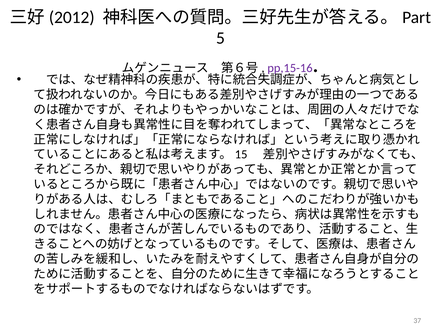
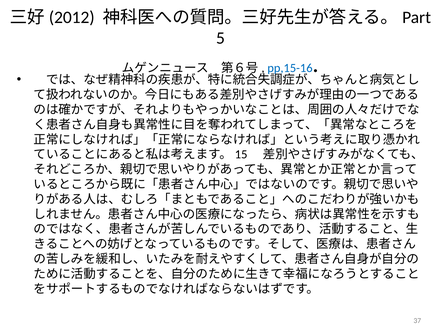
pp,15-16 colour: purple -> blue (290, 68)
